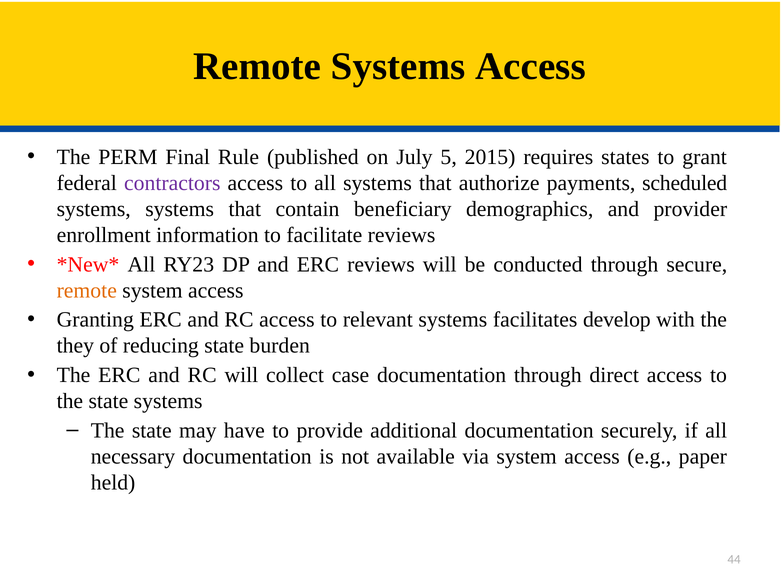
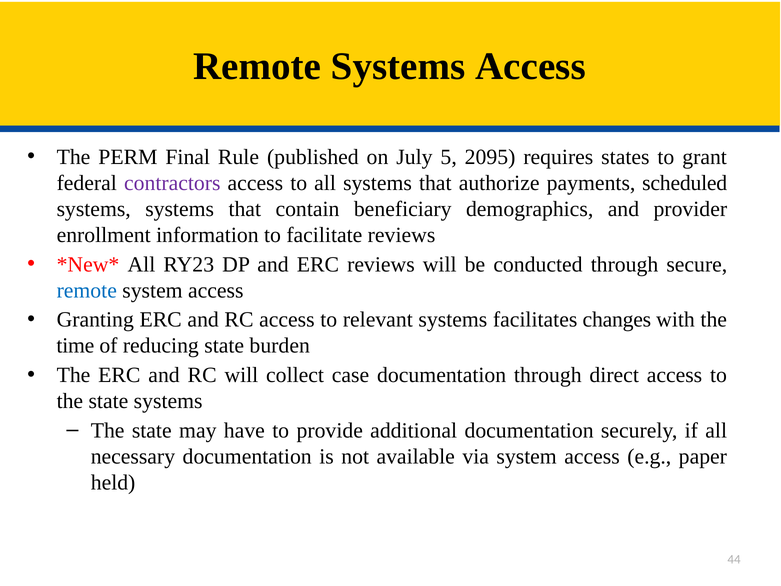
2015: 2015 -> 2095 (490, 157)
remote colour: orange -> blue (87, 290)
develop: develop -> changes (617, 320)
they: they -> time (75, 346)
